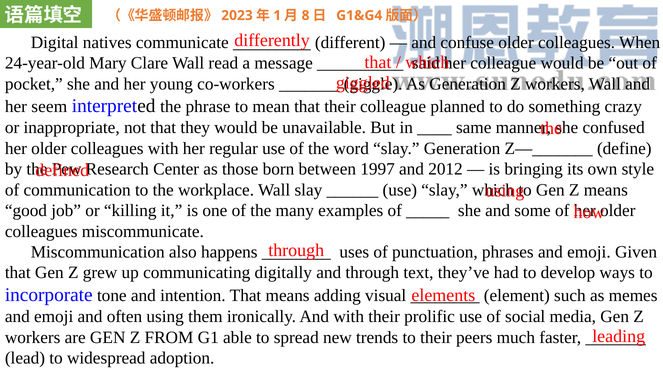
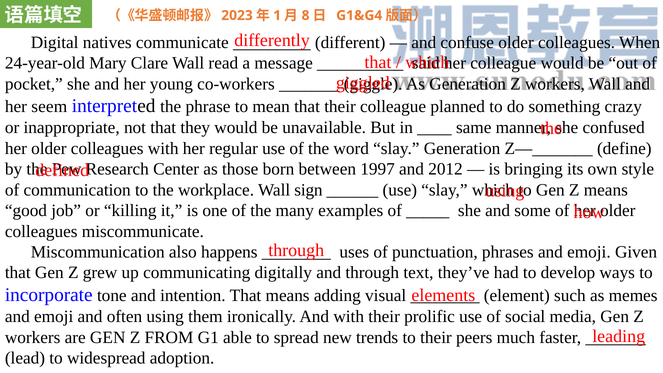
Wall slay: slay -> sign (308, 190)
